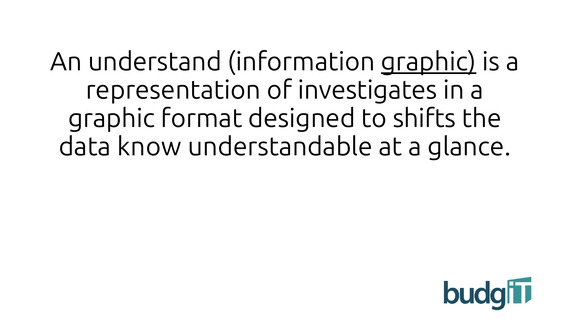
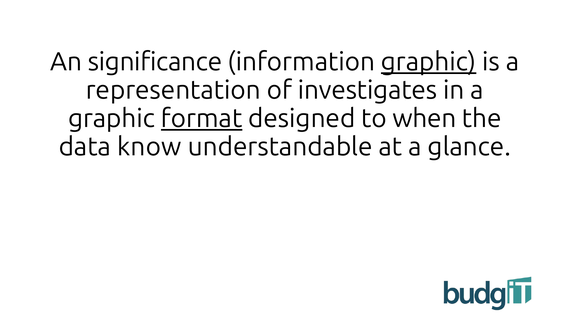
understand: understand -> significance (155, 62)
format underline: none -> present (202, 118)
shifts: shifts -> when (424, 118)
